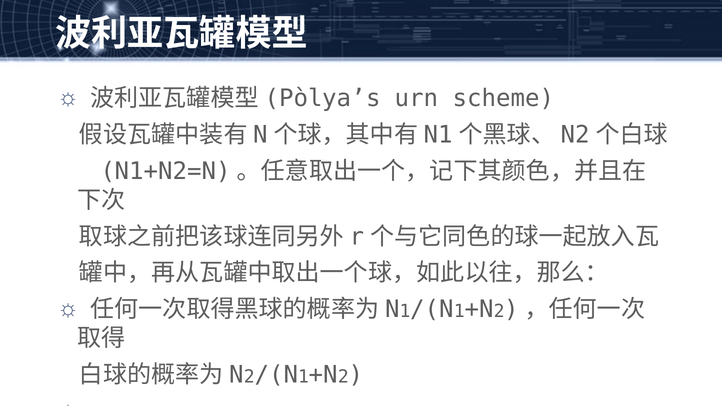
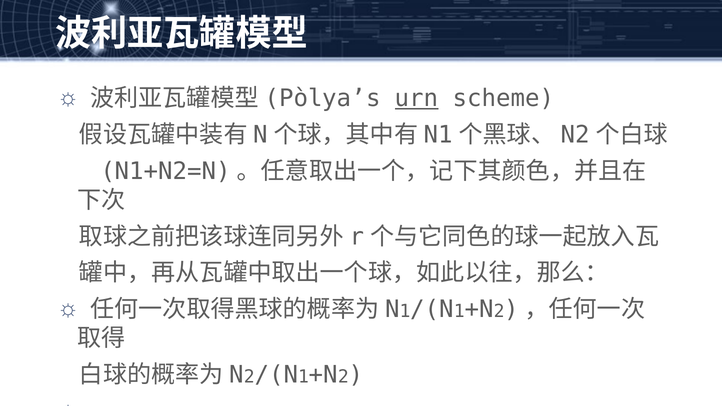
urn underline: none -> present (417, 99)
